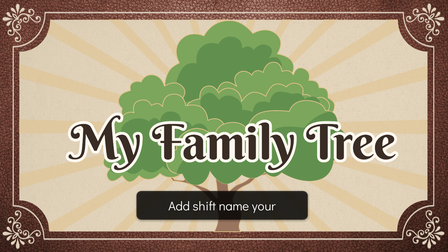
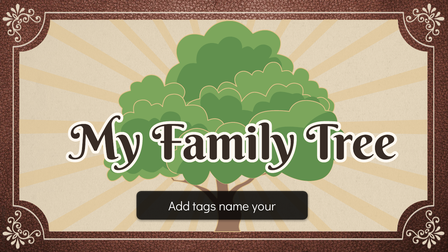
shift: shift -> tags (204, 206)
